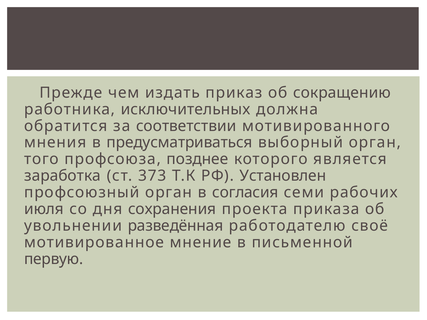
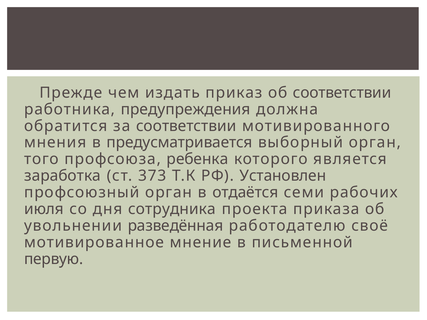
об сокращению: сокращению -> соответствии (342, 93)
исключительных: исключительных -> предупреждения (186, 109)
предусматриваться: предусматриваться -> предусматривается (180, 143)
позднее: позднее -> ребенка (197, 159)
согласия: согласия -> отдаётся (245, 193)
сохранения: сохранения -> сотрудника (172, 209)
